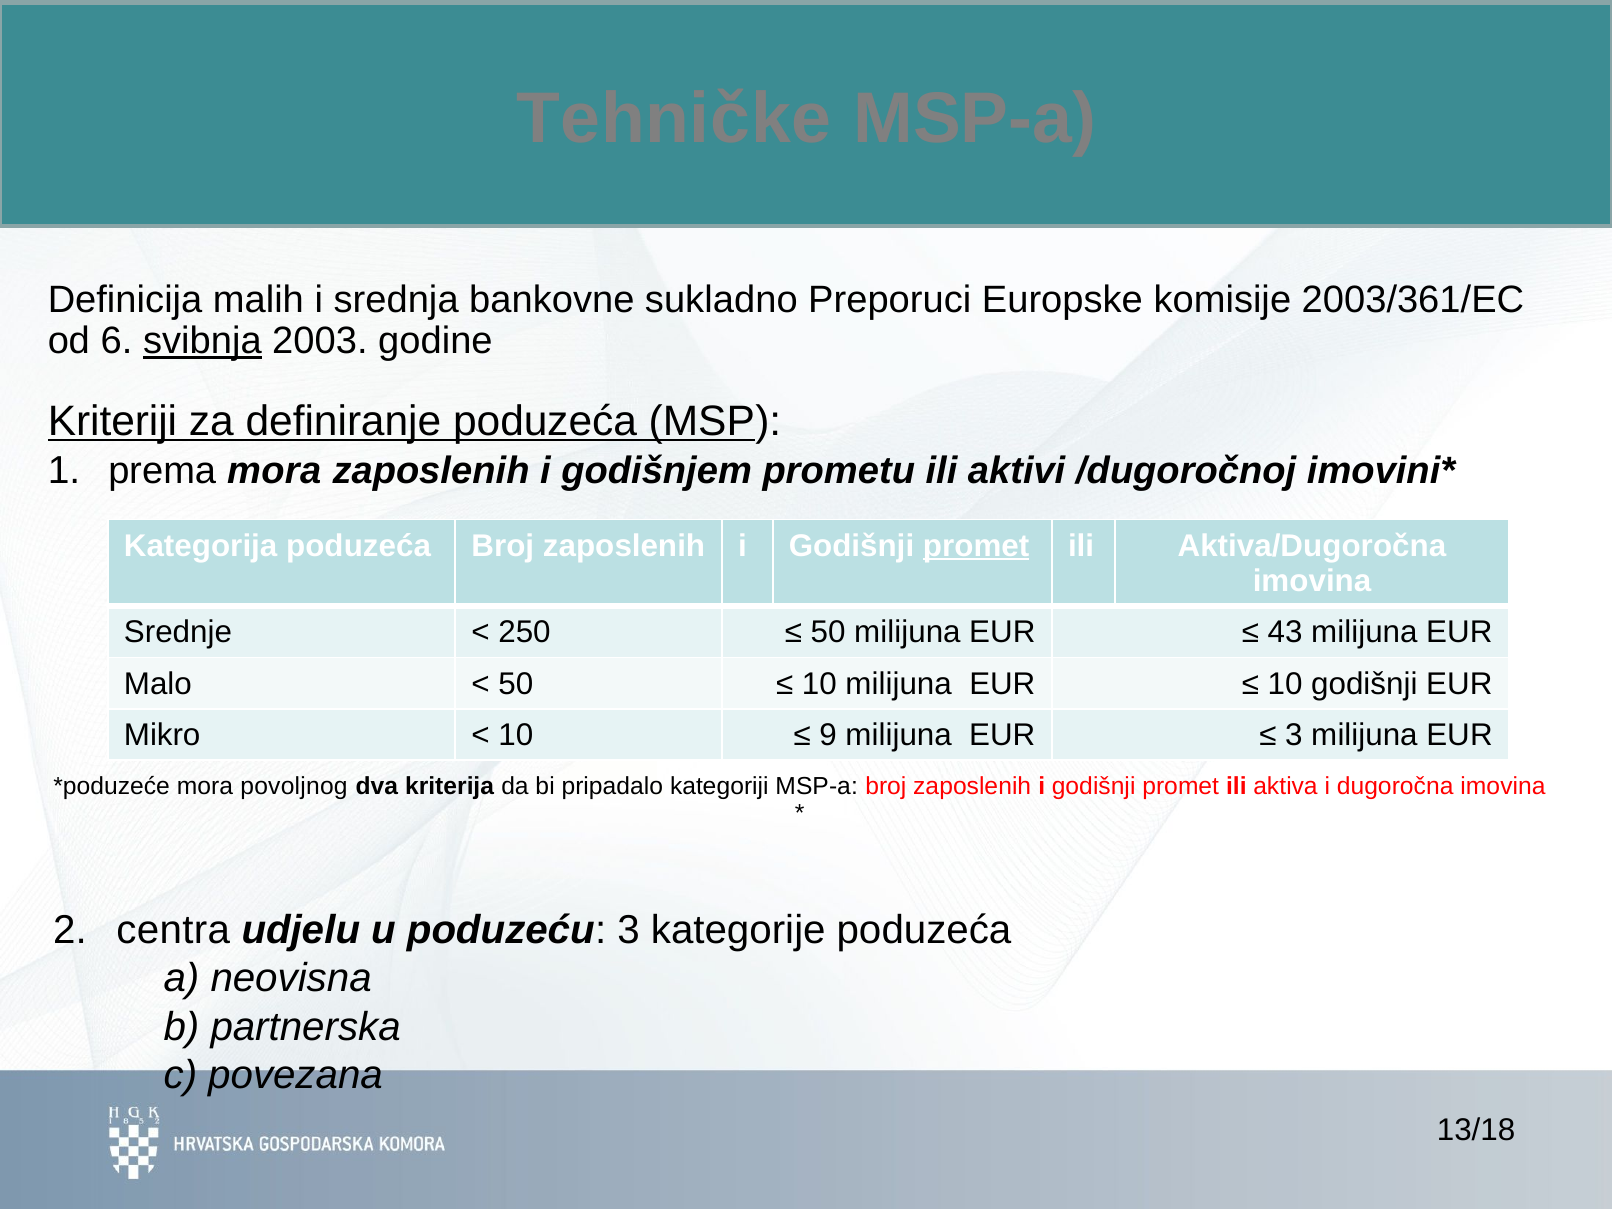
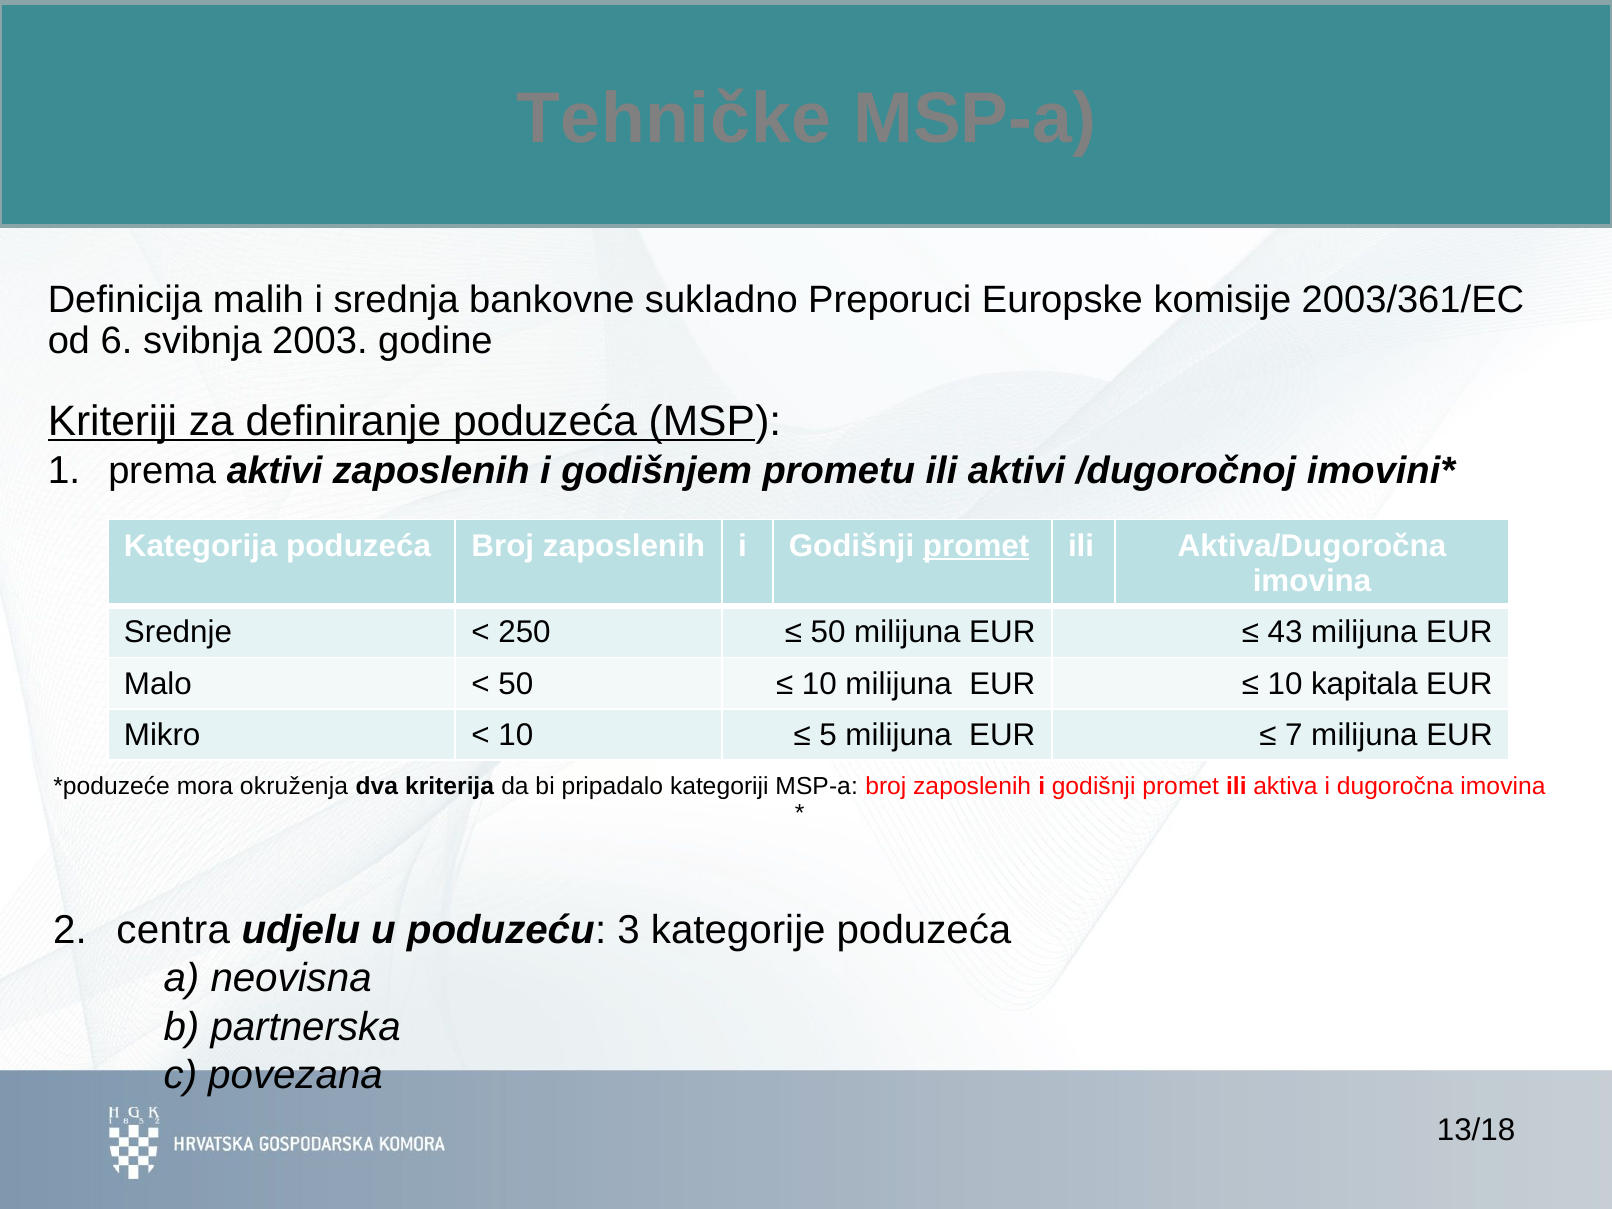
svibnja underline: present -> none (202, 341)
prema mora: mora -> aktivi (275, 471)
10 godišnji: godišnji -> kapitala (1364, 684)
9: 9 -> 5 (828, 735)
3: 3 -> 7 (1294, 735)
povoljnog: povoljnog -> okruženja (294, 787)
